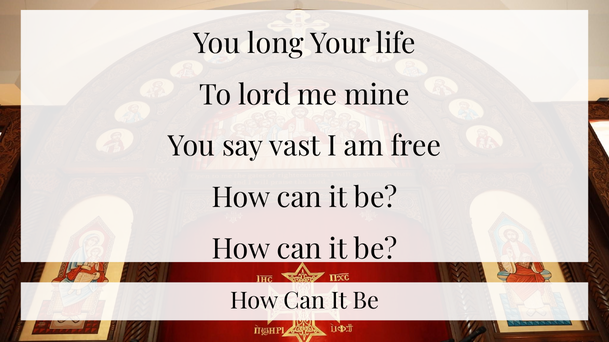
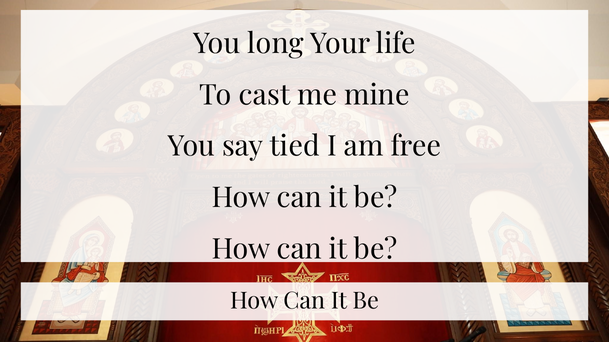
lord: lord -> cast (264, 95)
vast: vast -> tied (295, 147)
